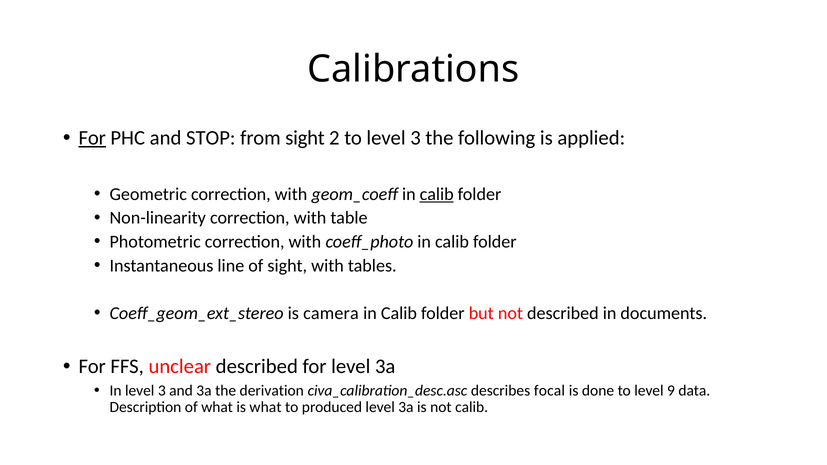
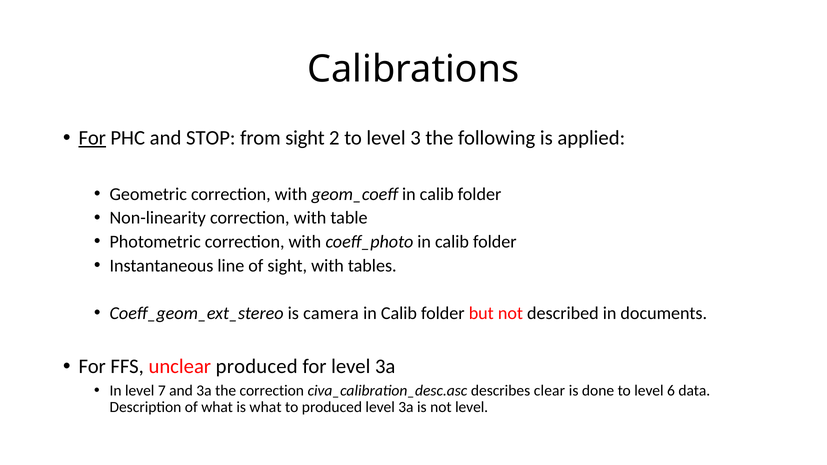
calib underline: present -> none (437, 194)
unclear described: described -> produced (257, 367)
In level 3: 3 -> 7 (162, 391)
the derivation: derivation -> correction (272, 391)
focal: focal -> clear (549, 391)
9: 9 -> 6 (671, 391)
not calib: calib -> level (472, 407)
